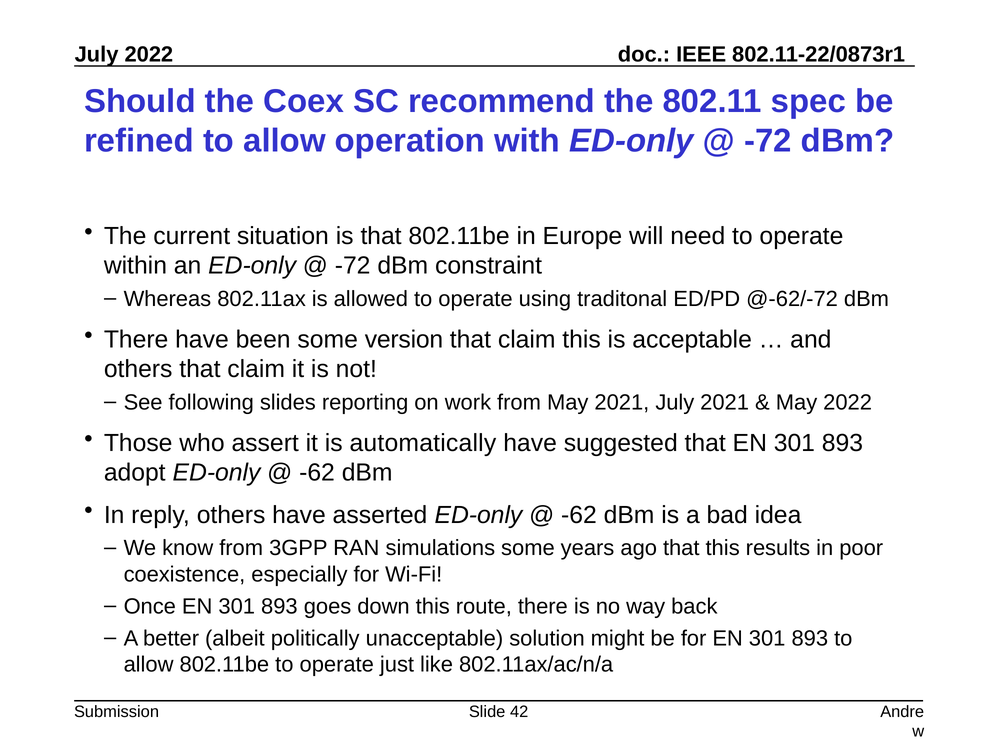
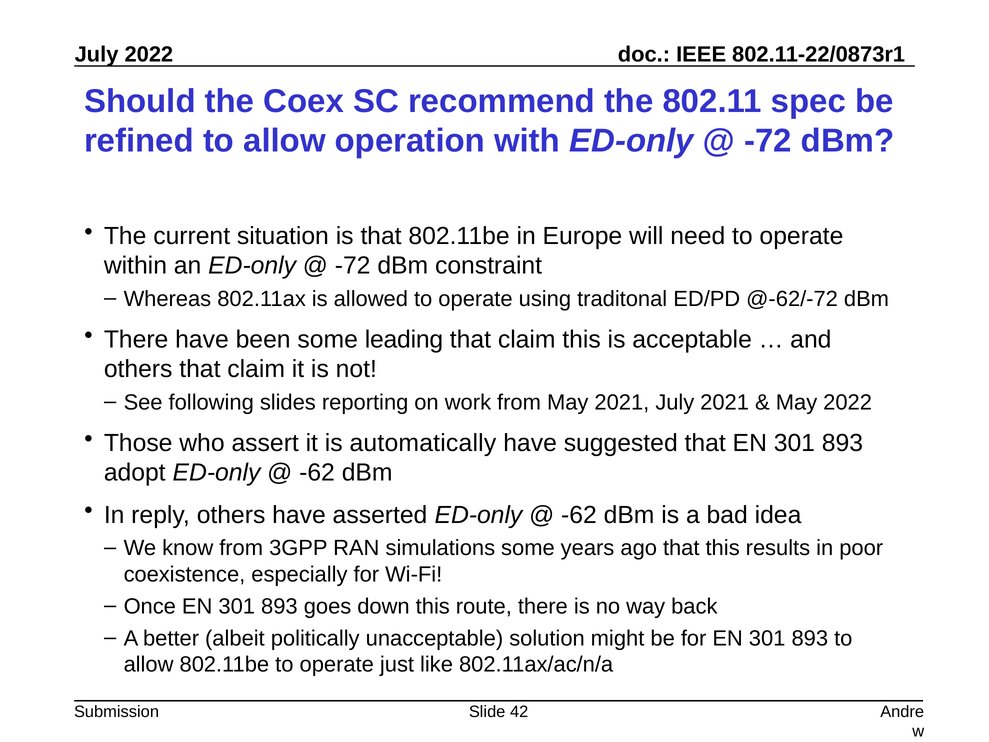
version: version -> leading (404, 339)
